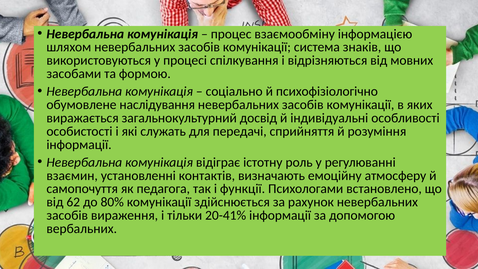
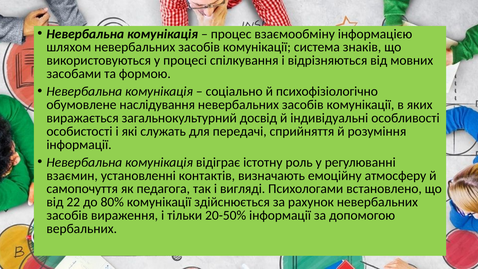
функції: функції -> вигляді (243, 189)
62: 62 -> 22 (73, 202)
20-41%: 20-41% -> 20-50% (226, 215)
